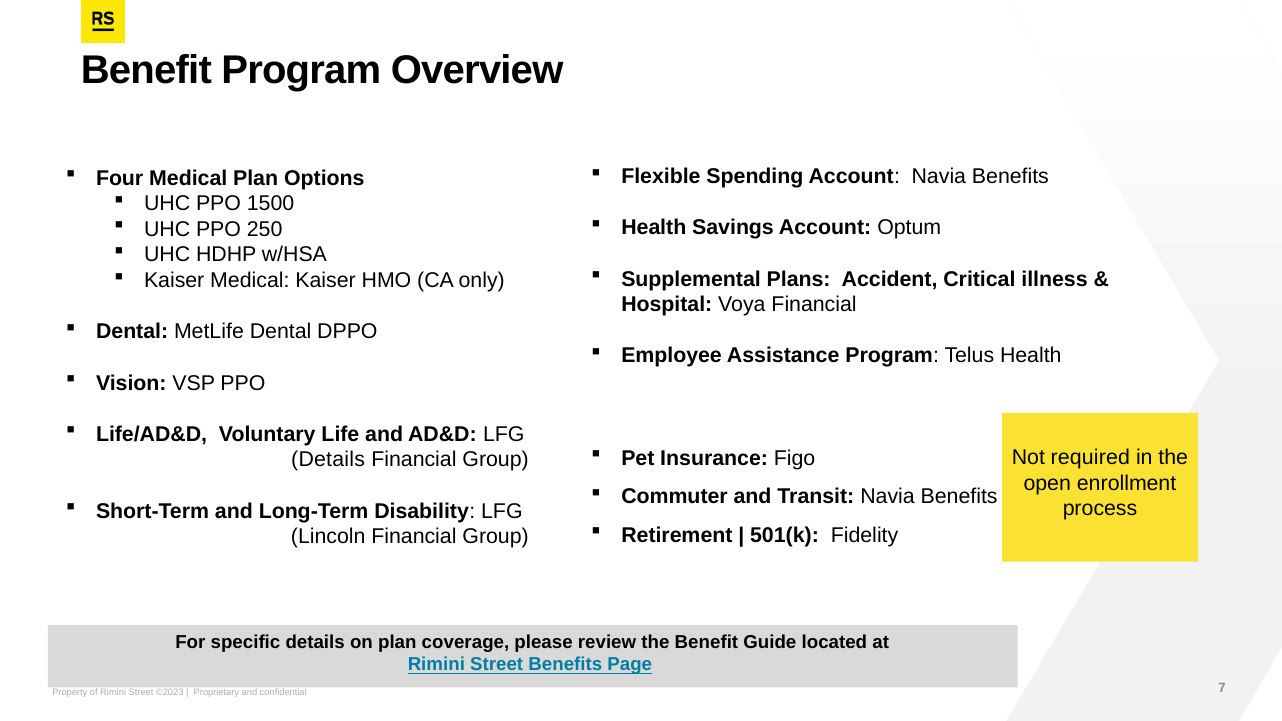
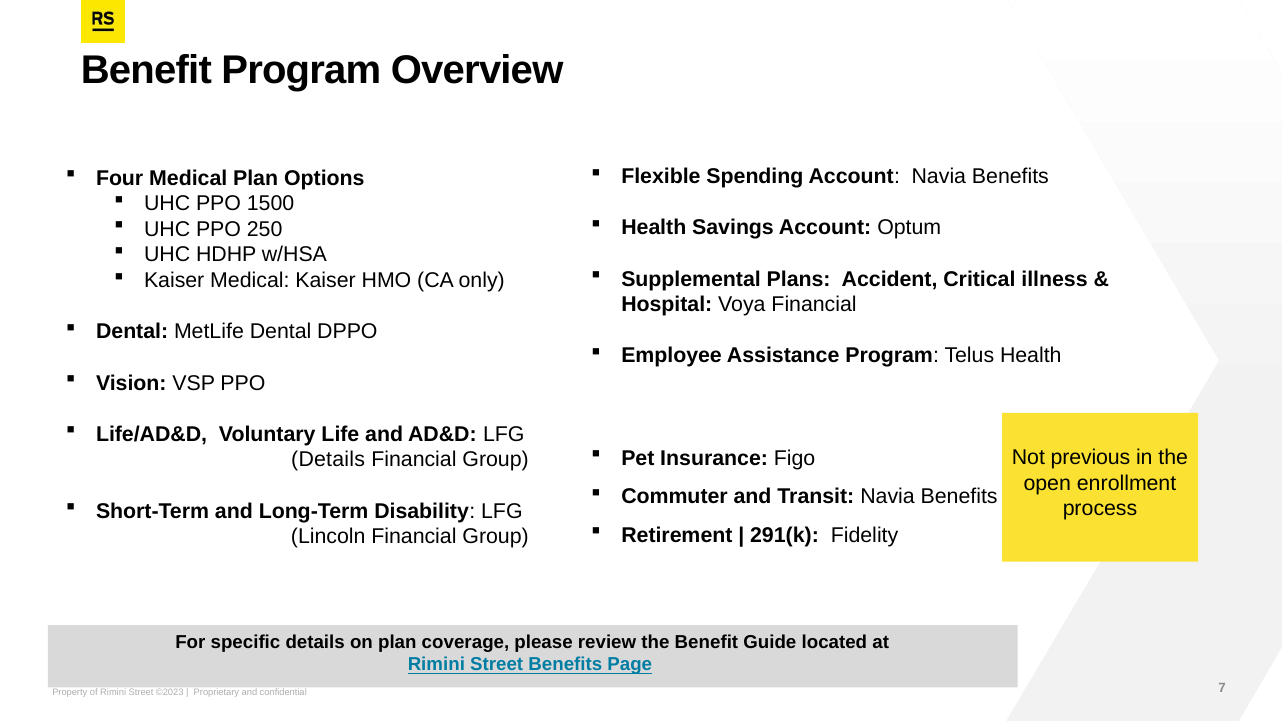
required: required -> previous (1090, 458)
501(k: 501(k -> 291(k (784, 535)
